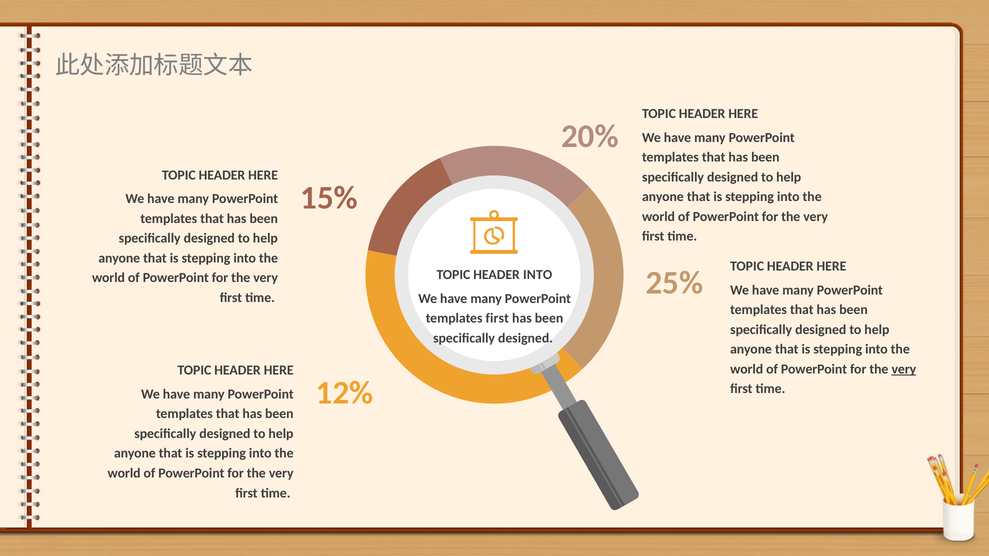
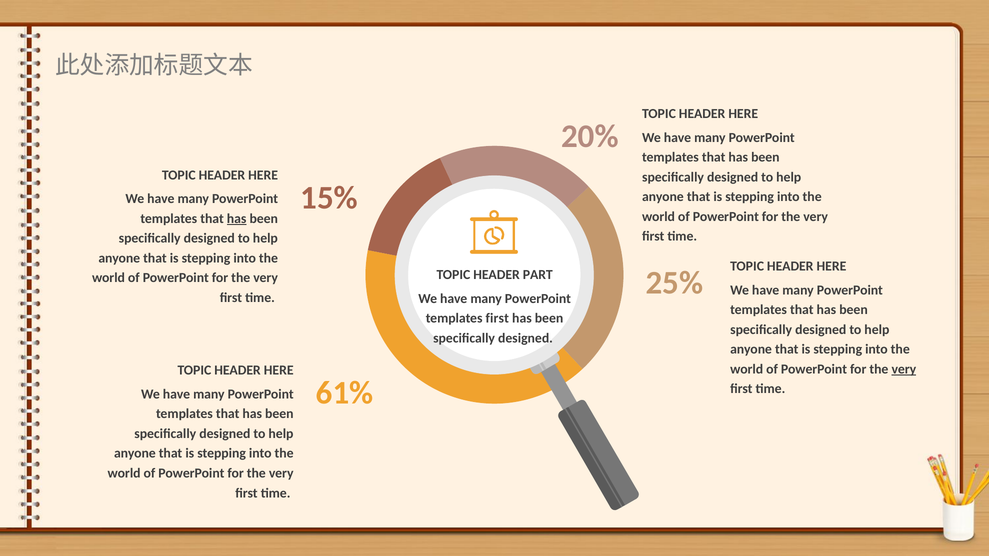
has underline: none -> present (237, 219)
HEADER INTO: INTO -> PART (538, 275)
12%: 12% -> 61% (345, 393)
